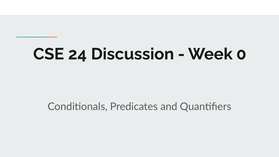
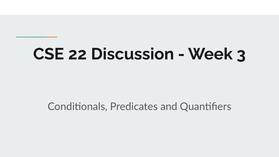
24: 24 -> 22 (77, 54)
0: 0 -> 3 (241, 54)
